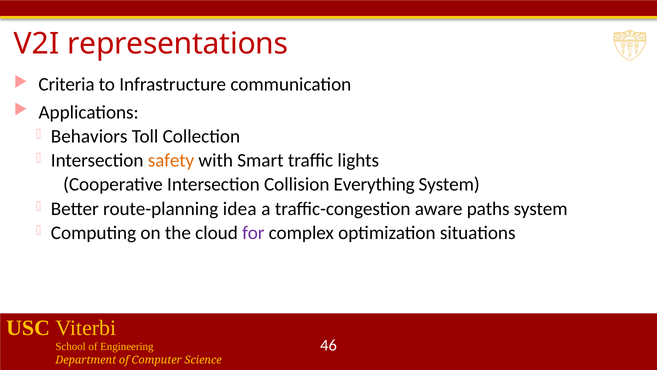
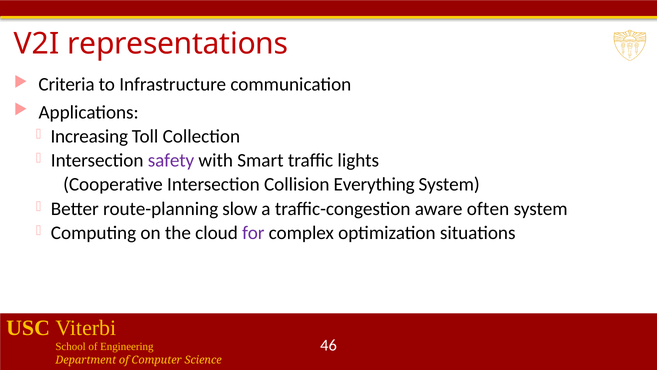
Behaviors: Behaviors -> Increasing (89, 136)
safety colour: orange -> purple (171, 160)
idea: idea -> slow (240, 209)
paths: paths -> often (488, 209)
